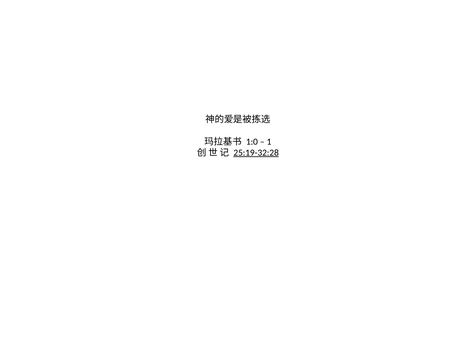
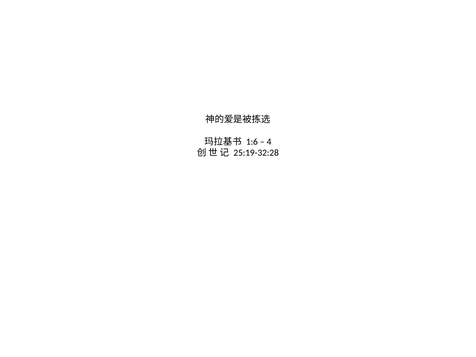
1:0: 1:0 -> 1:6 (252, 142)
1: 1 -> 4 (269, 142)
25:19-32:28 underline: present -> none (256, 153)
